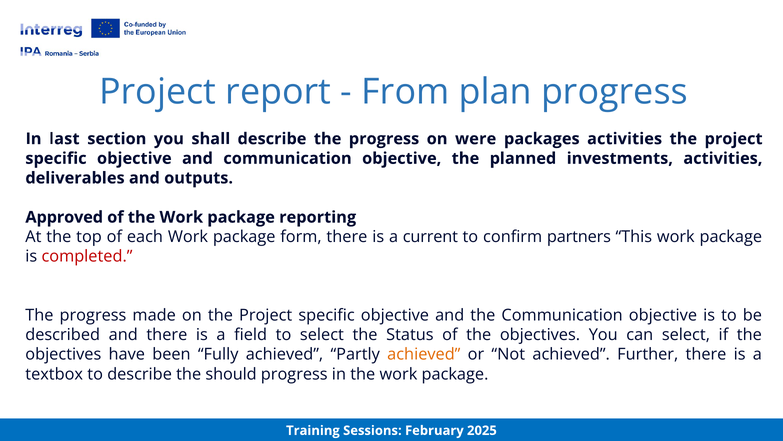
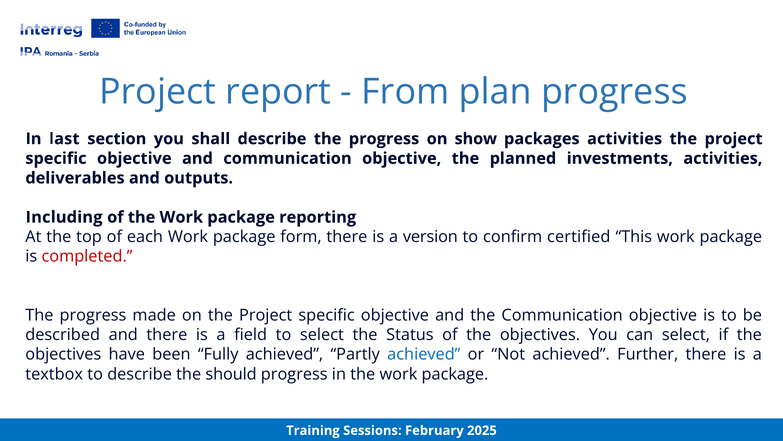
were: were -> show (476, 139)
Approved: Approved -> Including (64, 217)
current: current -> version (430, 237)
partners: partners -> certified (579, 237)
achieved colour: orange -> blue (424, 354)
